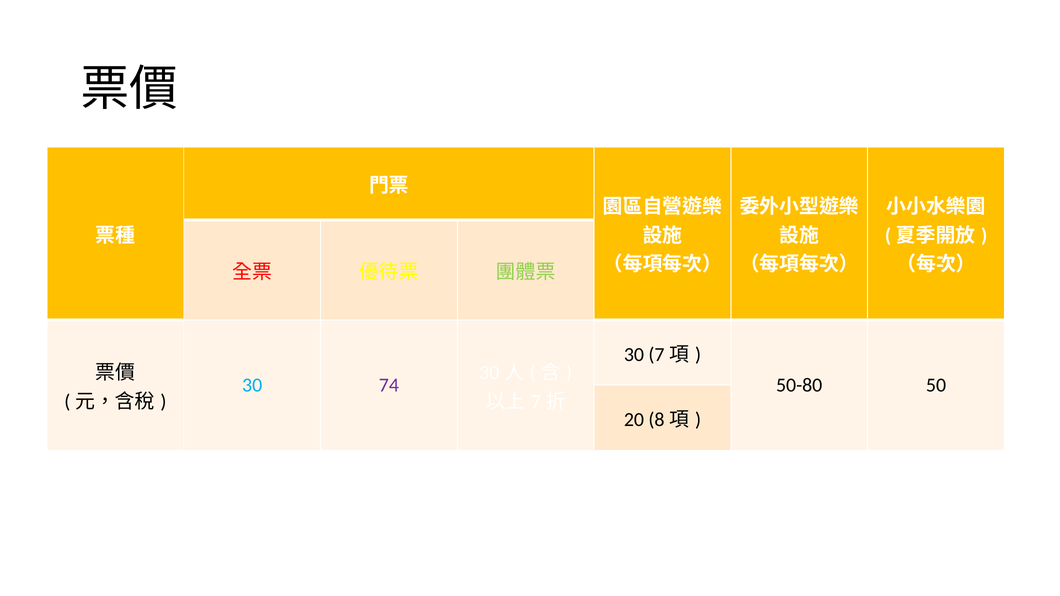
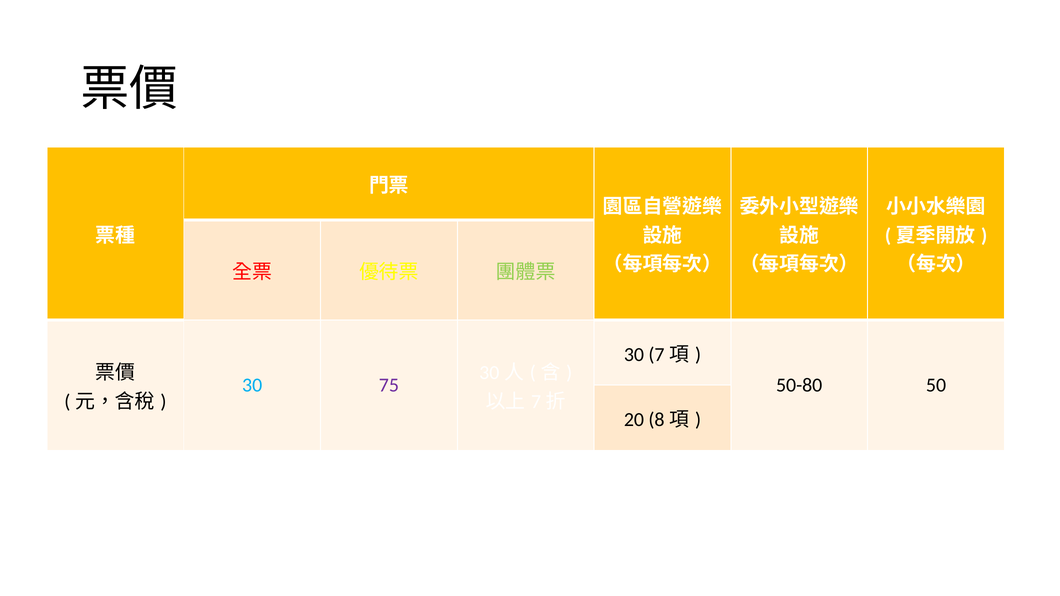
74: 74 -> 75 (389, 385)
